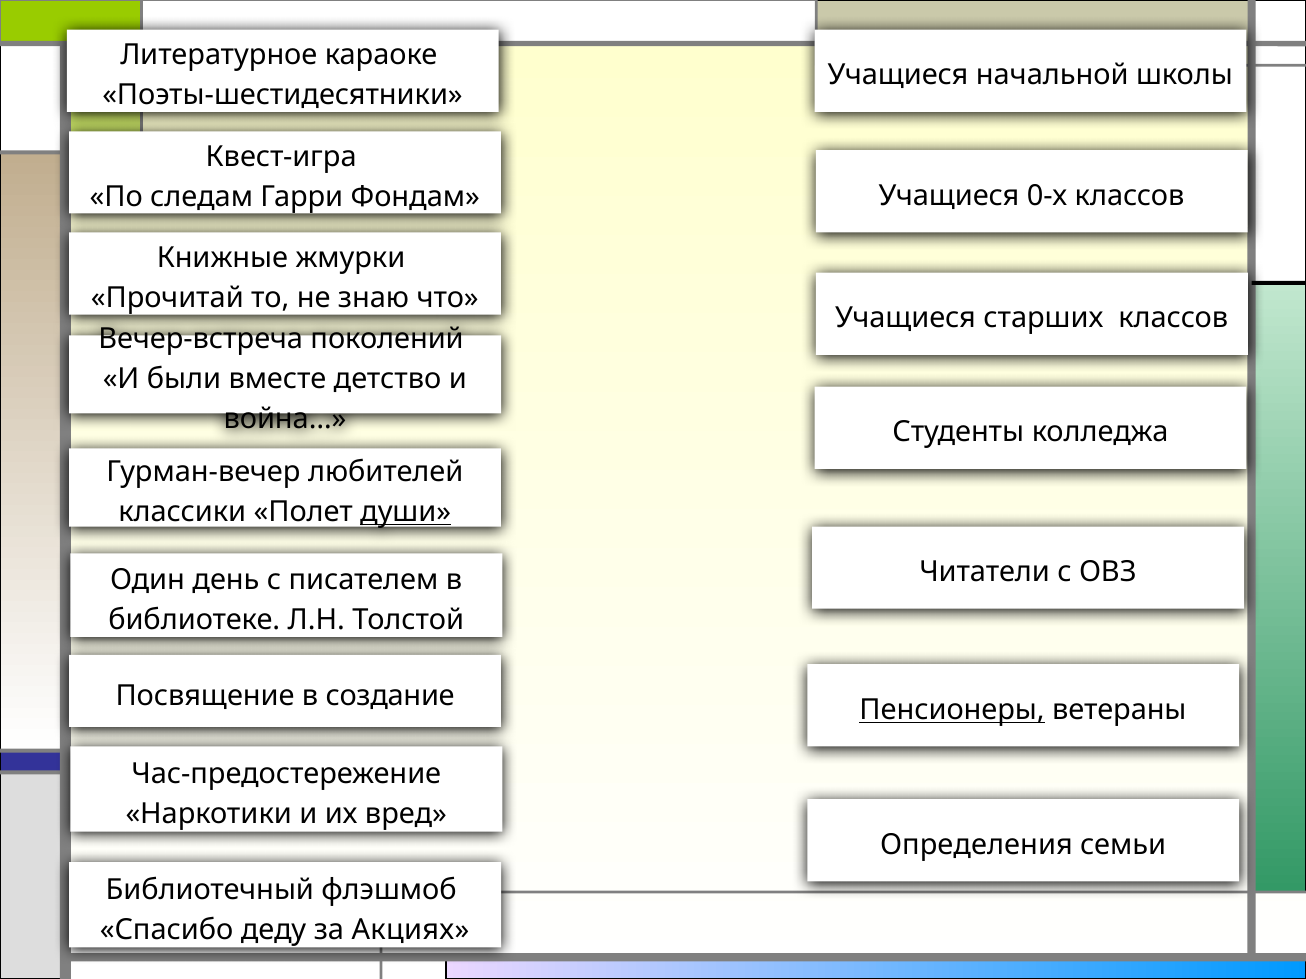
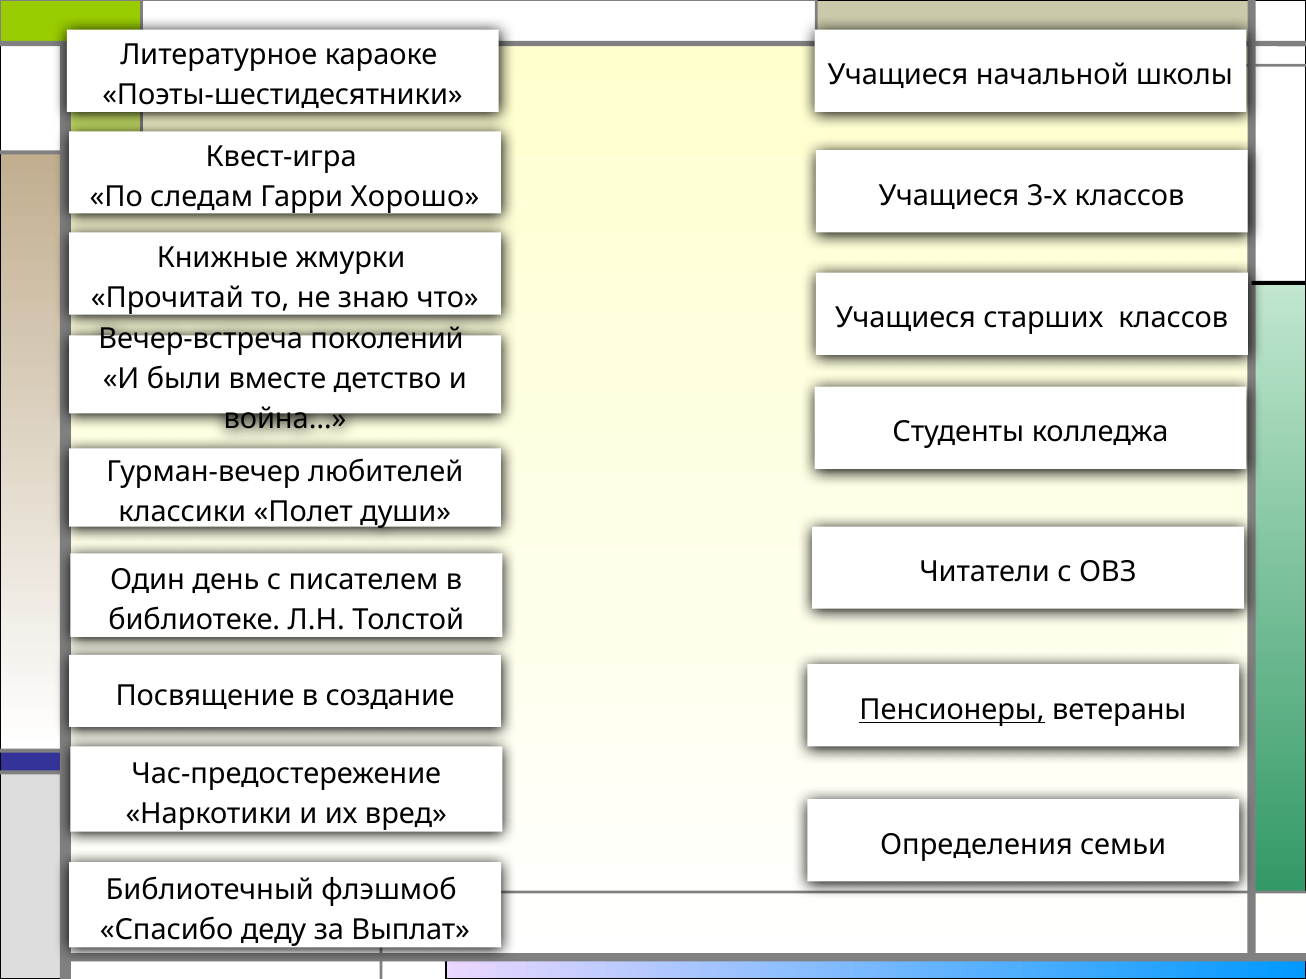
0-х: 0-х -> 3-х (1047, 196)
Фондам: Фондам -> Хорошо (415, 197)
души underline: present -> none (406, 512)
Акциях: Акциях -> Выплат (411, 930)
